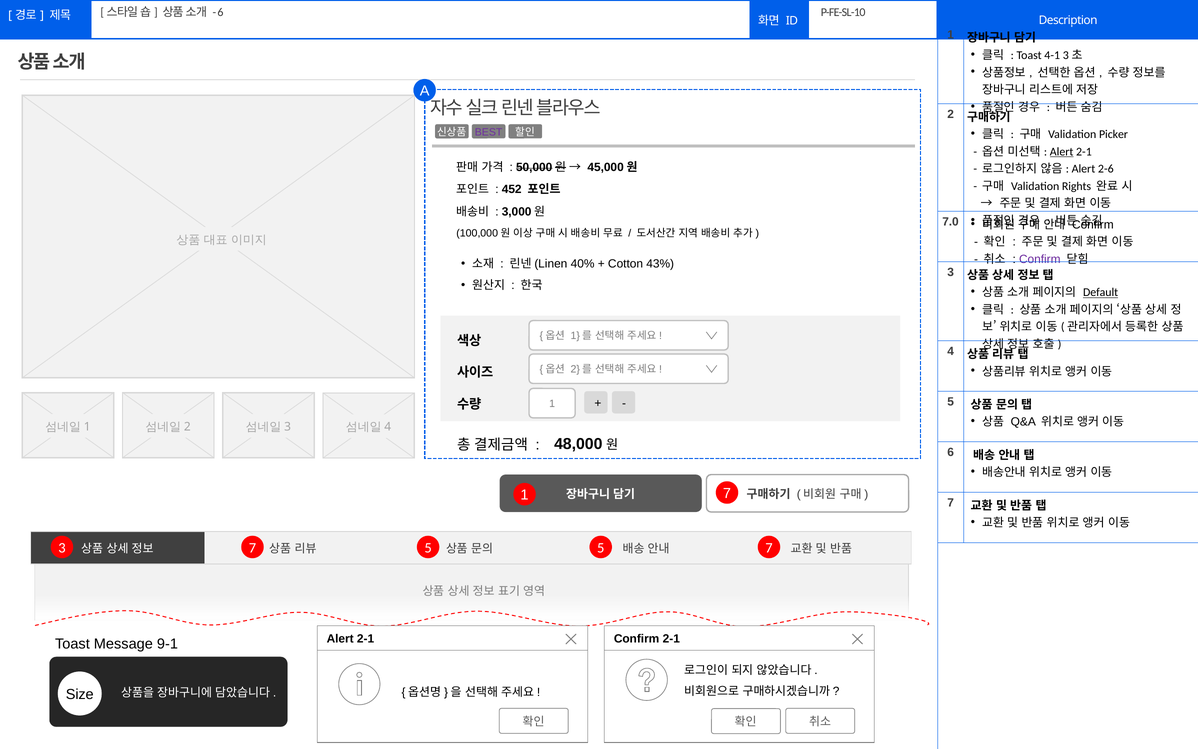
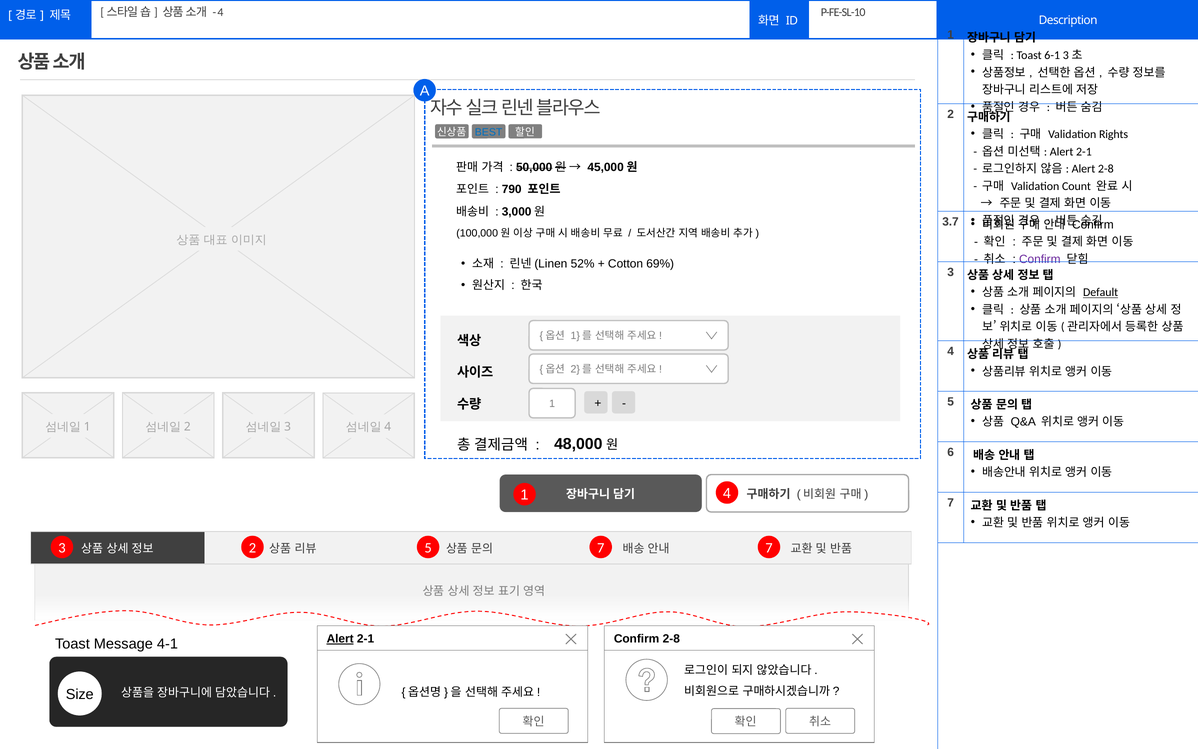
6: 6 -> 4 (220, 12)
4-1: 4-1 -> 6-1 (1052, 55)
Picker: Picker -> Rights (1114, 134)
BEST colour: purple -> blue (489, 132)
Alert underline: present -> none (1062, 152)
Alert 2-6: 2-6 -> 2-8 (1106, 169)
Rights: Rights -> Count (1076, 186)
452: 452 -> 790 (512, 189)
7.0: 7.0 -> 3.7 (951, 222)
40%: 40% -> 52% (583, 264)
43%: 43% -> 69% (660, 264)
1 7: 7 -> 4 (727, 493)
3 7: 7 -> 2 (252, 548)
5 5: 5 -> 7 (601, 548)
Alert underline: none -> present (340, 639)
Confirm 2-1: 2-1 -> 2-8 (671, 639)
9-1: 9-1 -> 4-1 (167, 644)
